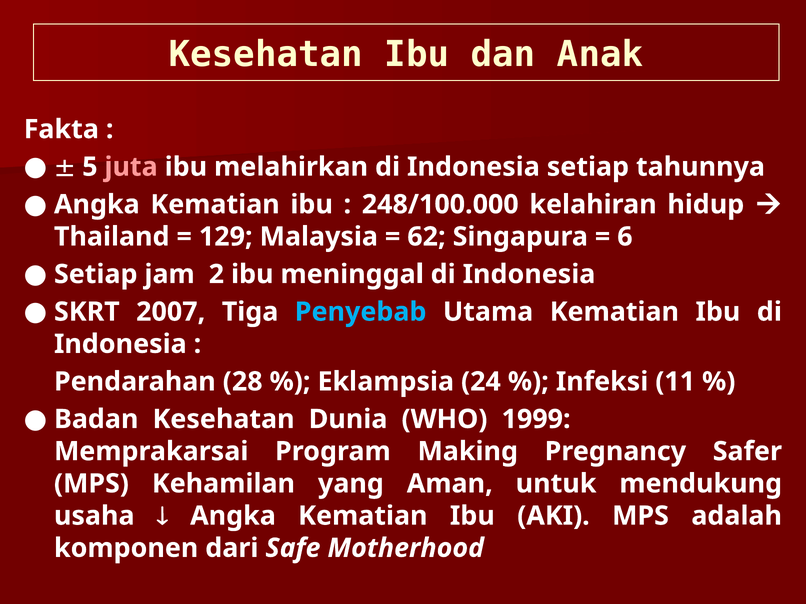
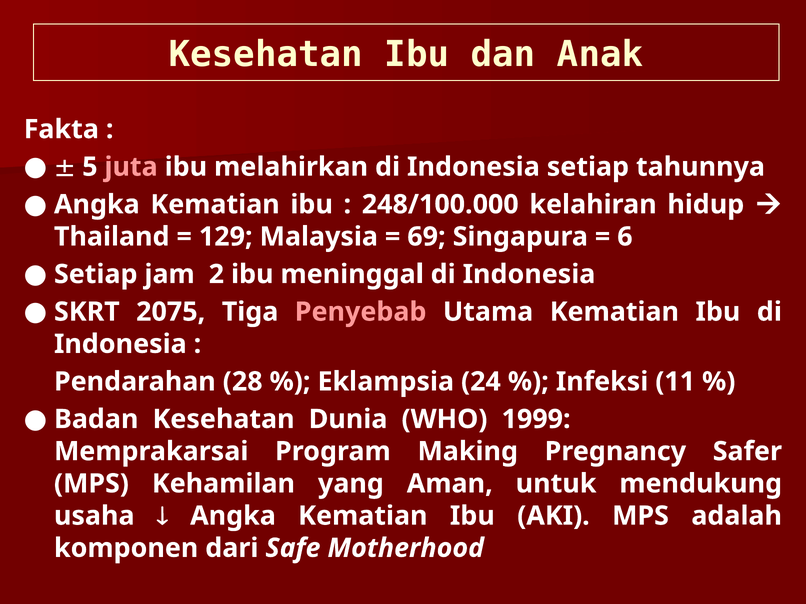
62: 62 -> 69 (426, 237)
2007: 2007 -> 2075 (171, 312)
Penyebab colour: light blue -> pink (361, 312)
